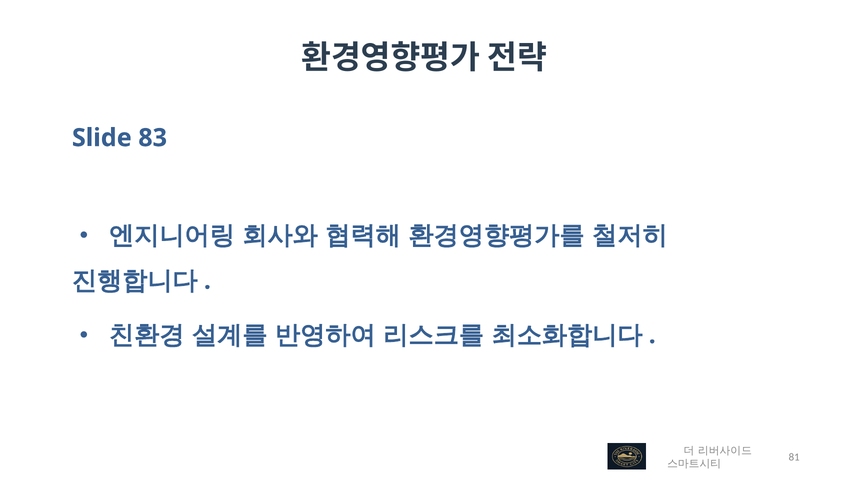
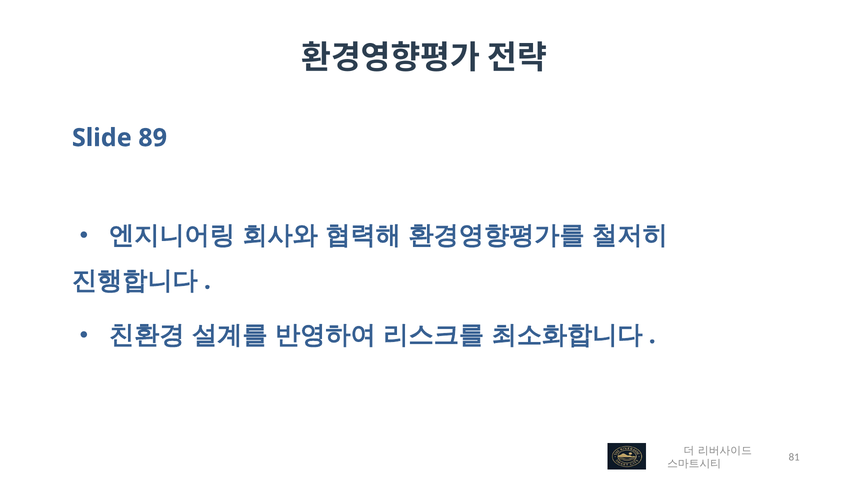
83: 83 -> 89 (153, 138)
